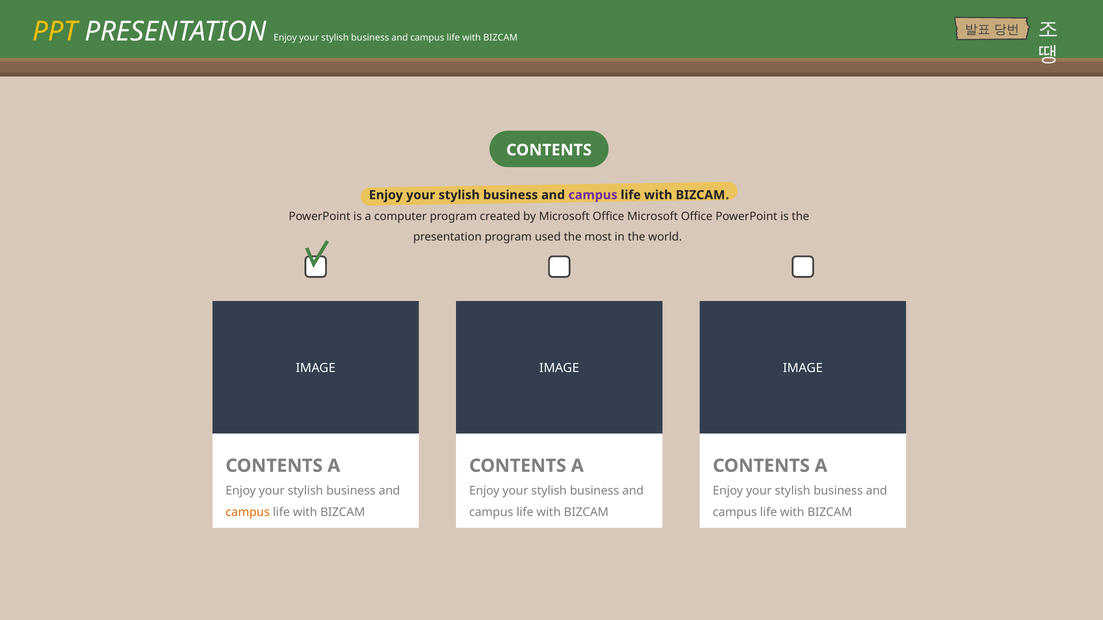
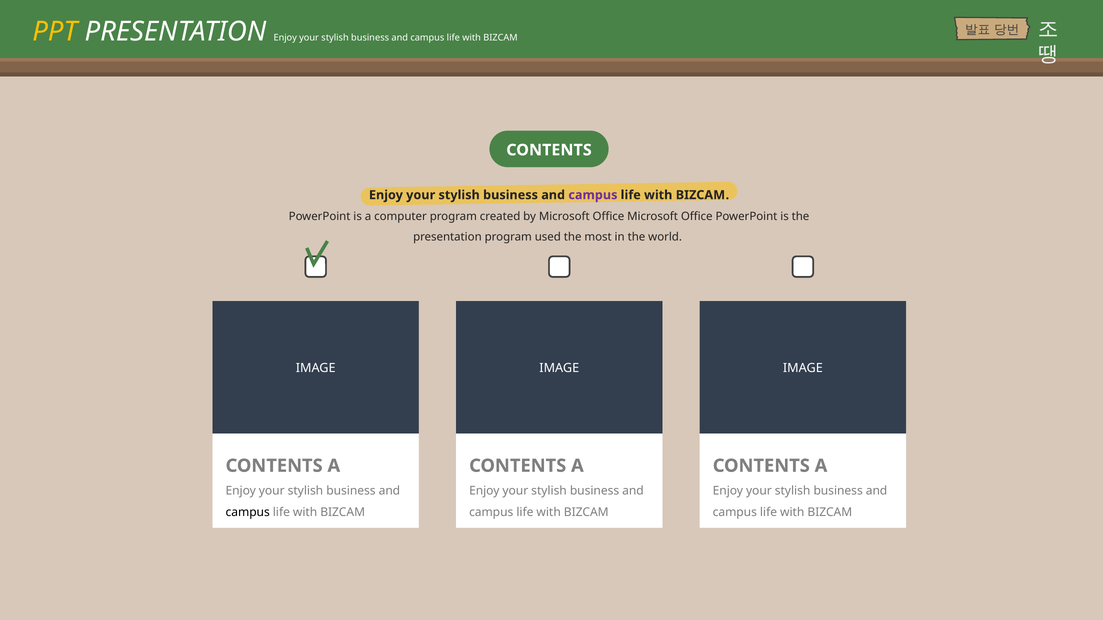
campus colour: orange -> black (248, 513)
